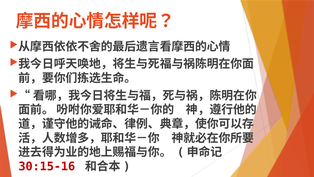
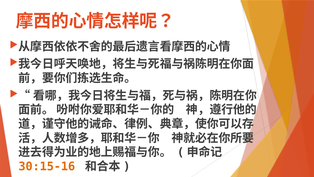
30:15-16 colour: red -> orange (47, 166)
